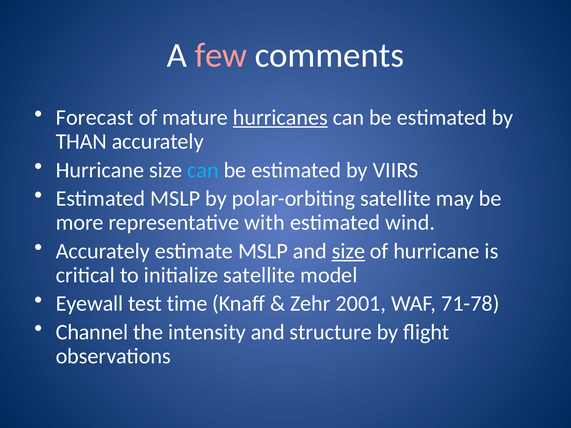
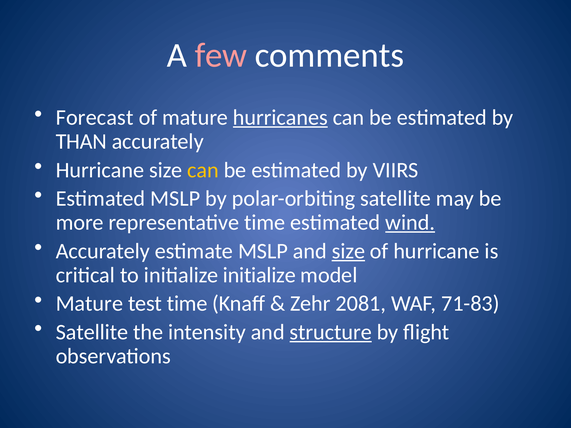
can colour: light blue -> yellow (203, 170)
representative with: with -> time (265, 223)
wind underline: none -> present (410, 223)
initialize satellite: satellite -> initialize (259, 275)
Eyewall: Eyewall -> Mature (89, 304)
2001: 2001 -> 2081 (361, 304)
71-78: 71-78 -> 71-83 (470, 304)
Channel: Channel -> Satellite (92, 332)
structure underline: none -> present (331, 332)
